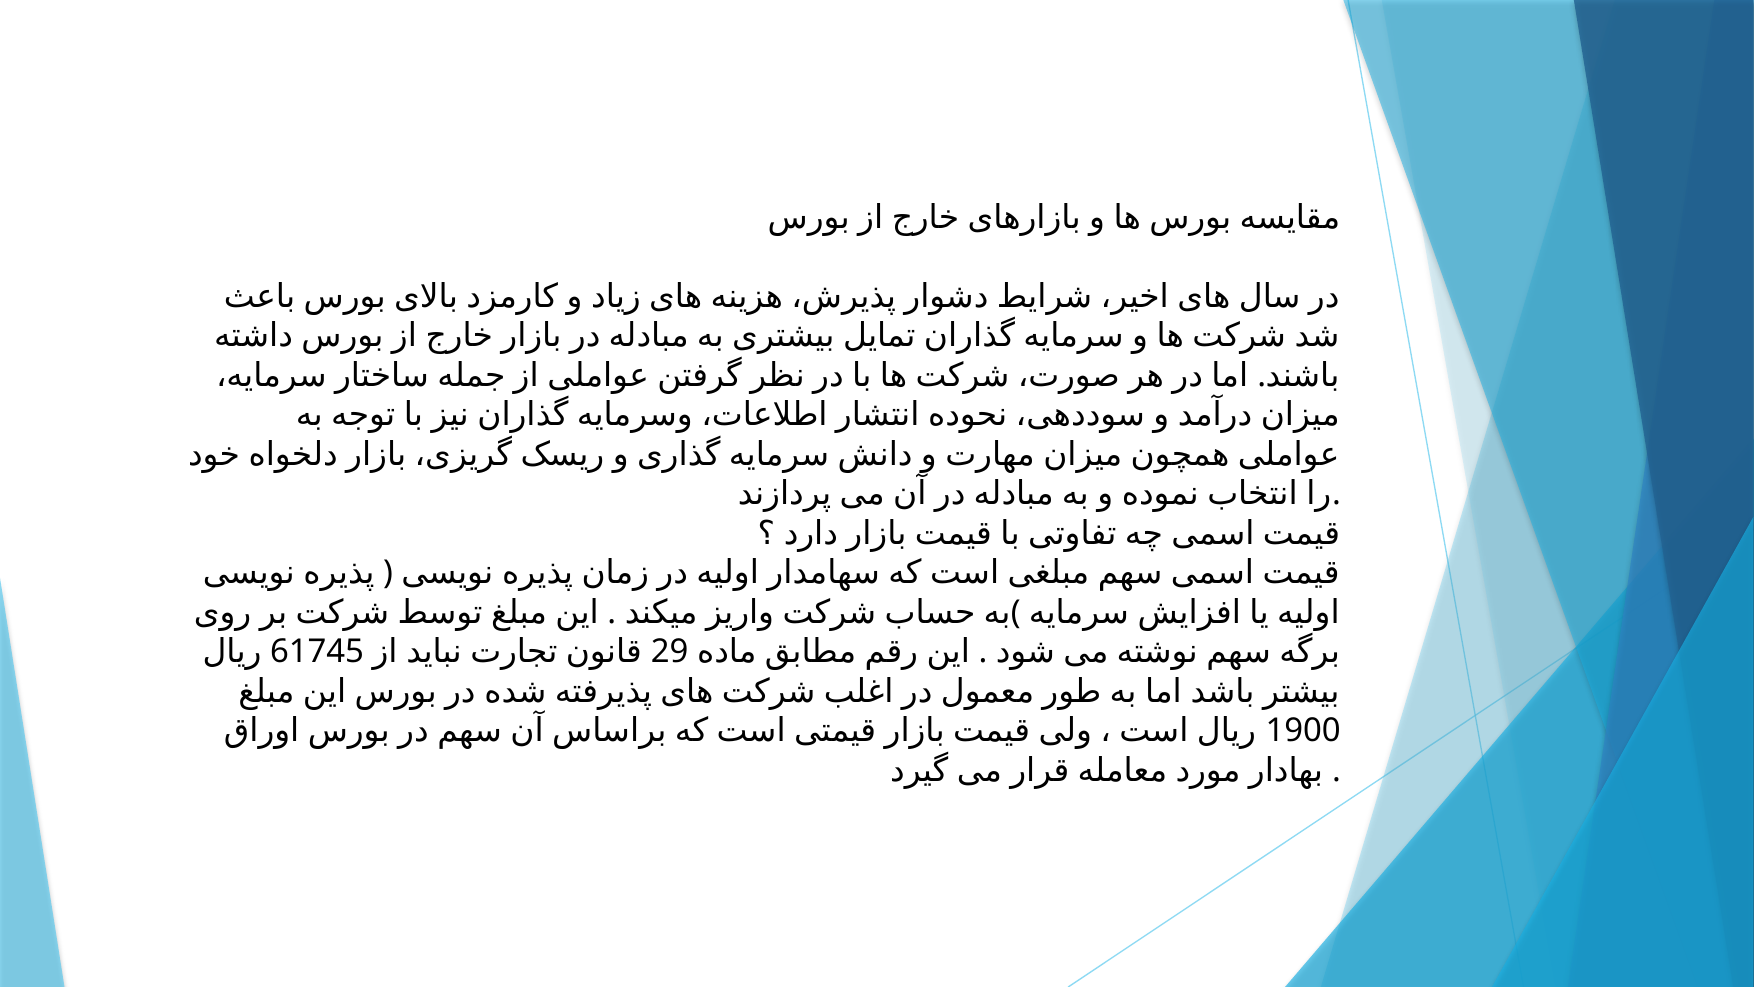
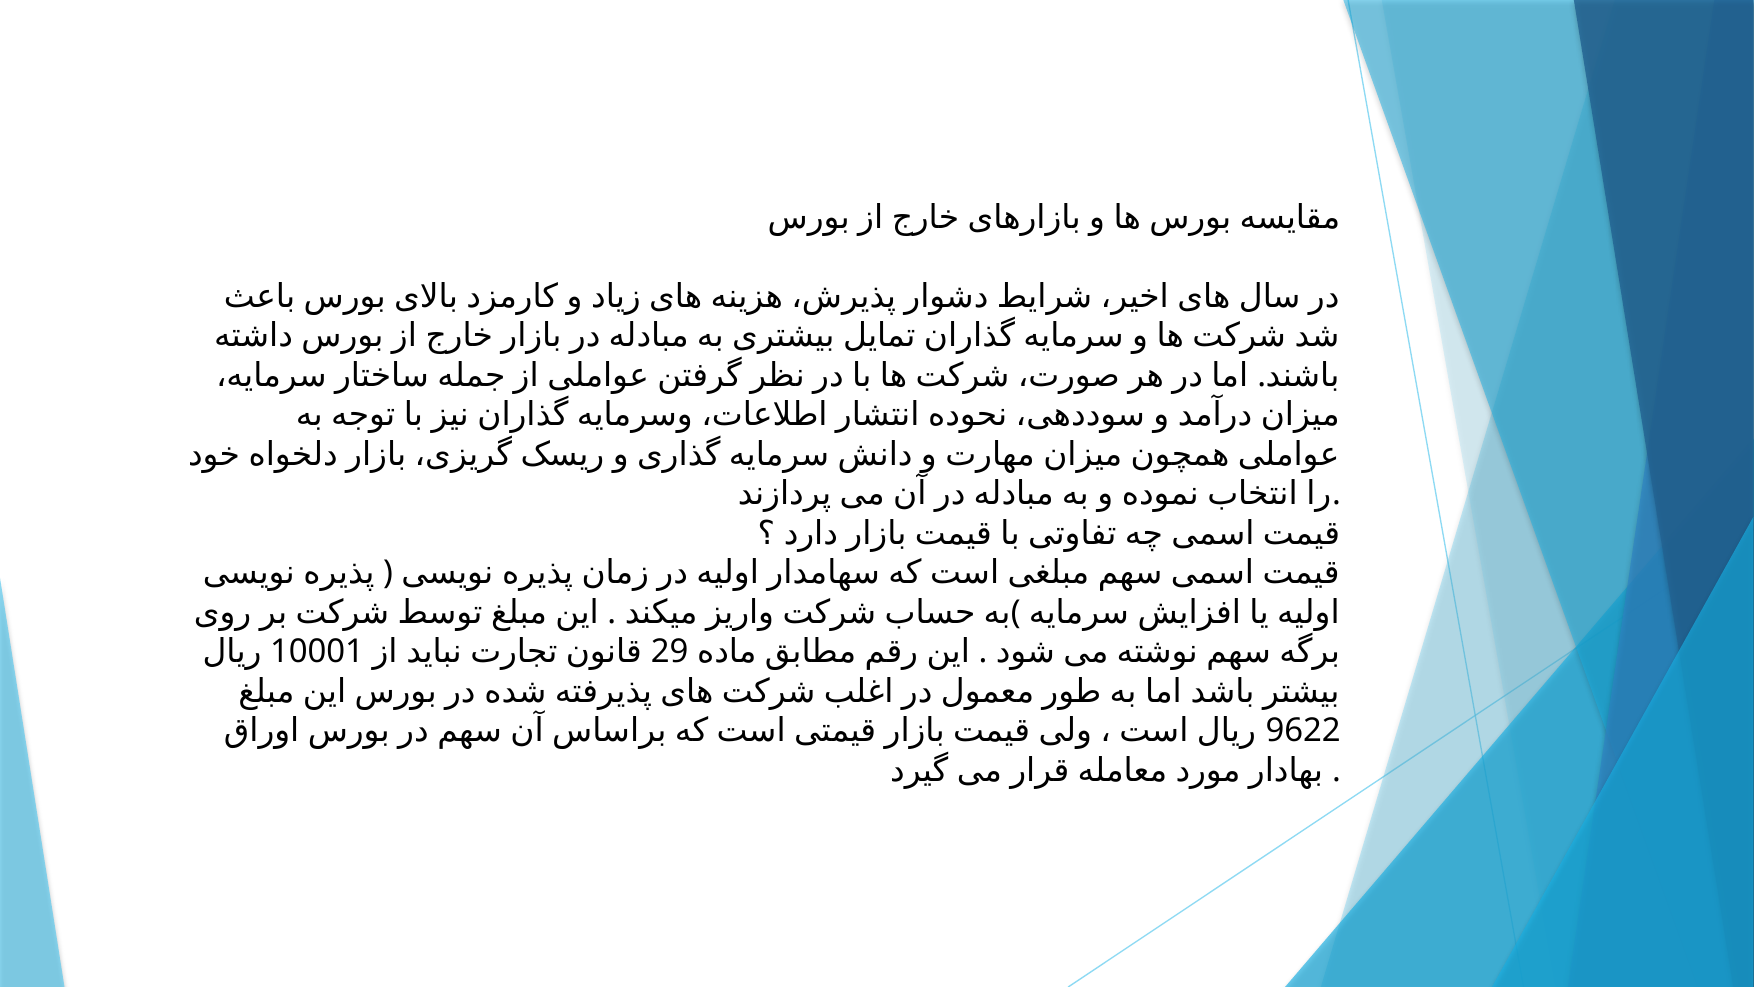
61745: 61745 -> 10001 (317, 652)
1900: 1900 -> 9622 (1303, 731)
